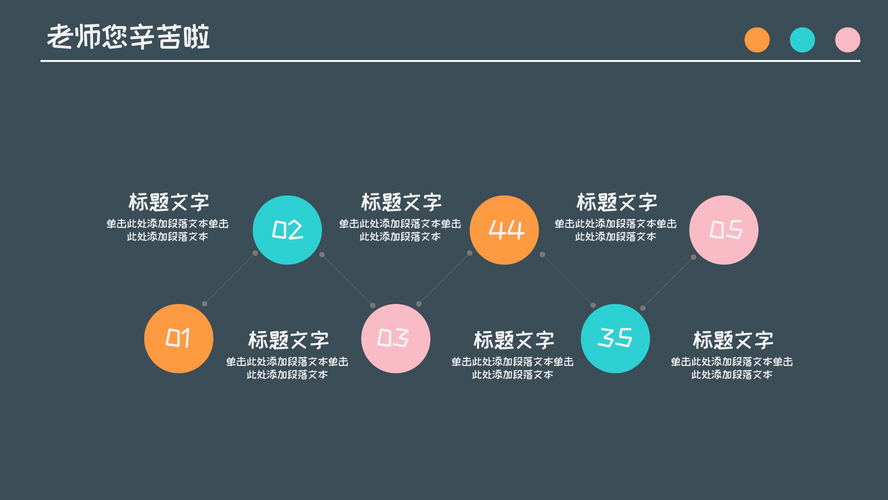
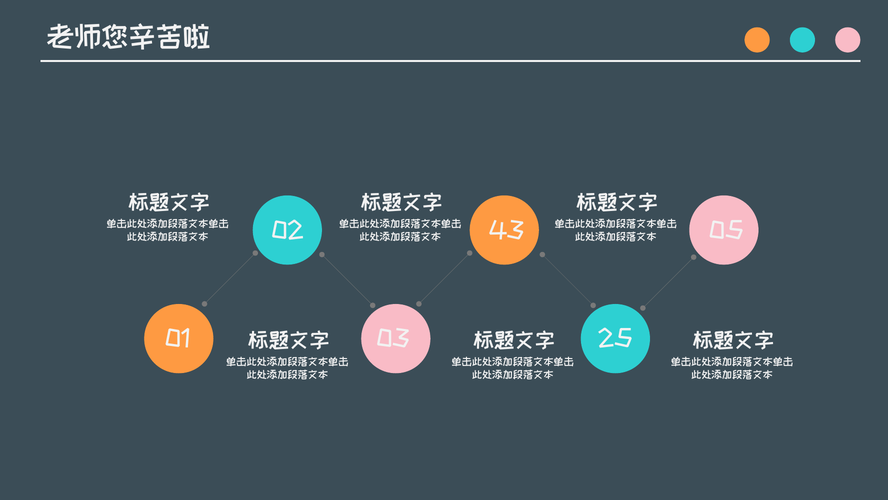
44: 44 -> 43 (507, 230)
35: 35 -> 25 (615, 338)
